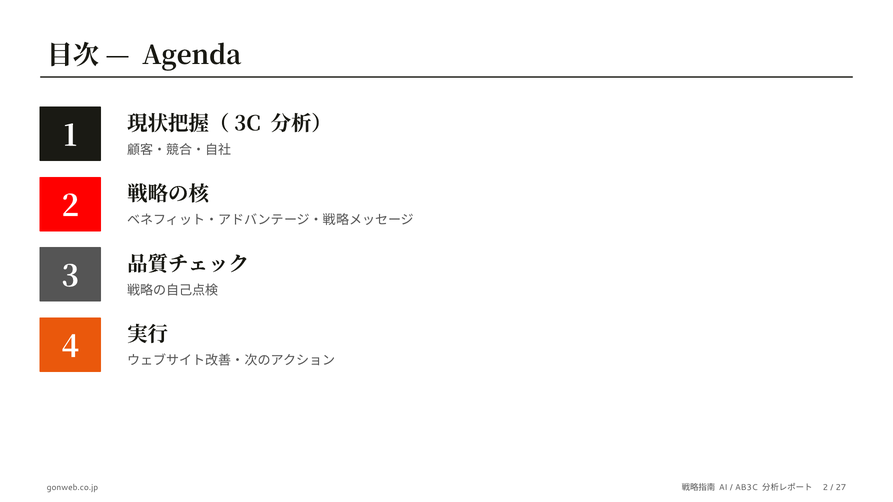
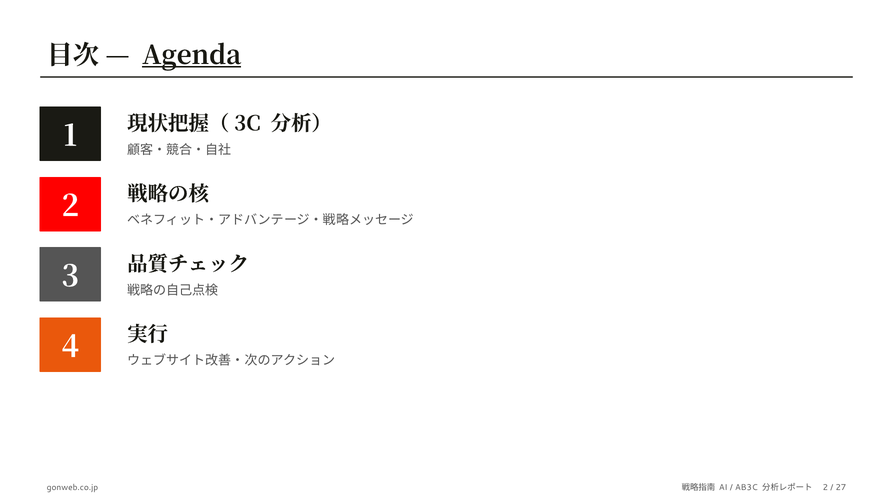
Agenda underline: none -> present (192, 55)
